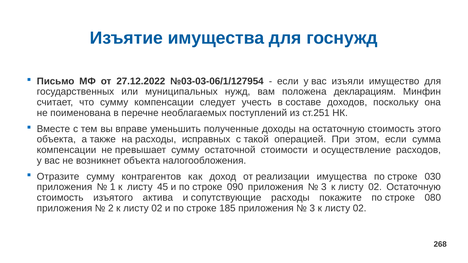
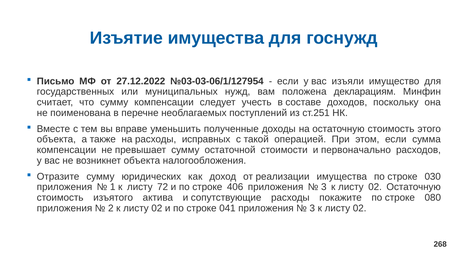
осуществление: осуществление -> первоначально (356, 150)
контрагентов: контрагентов -> юридических (151, 177)
45: 45 -> 72 (163, 187)
090: 090 -> 406 (235, 187)
185: 185 -> 041 (227, 208)
